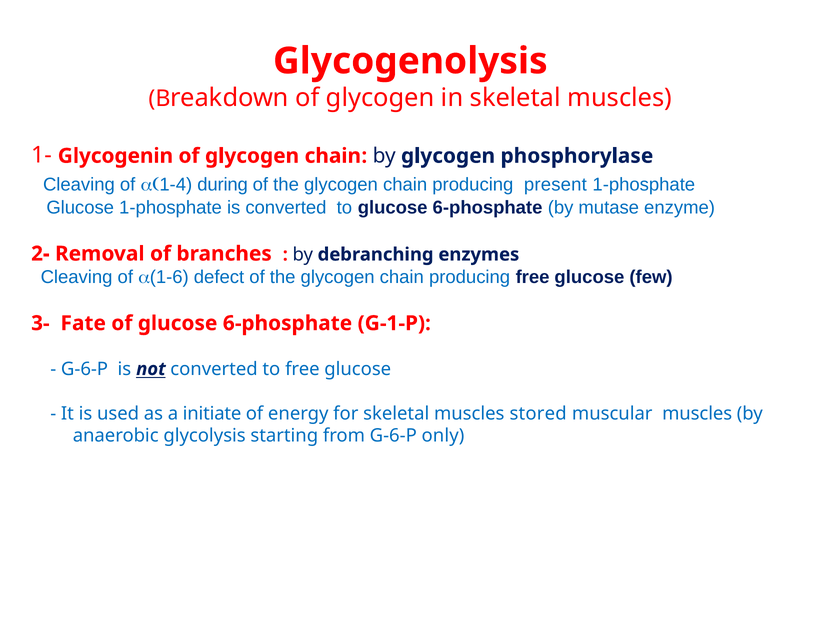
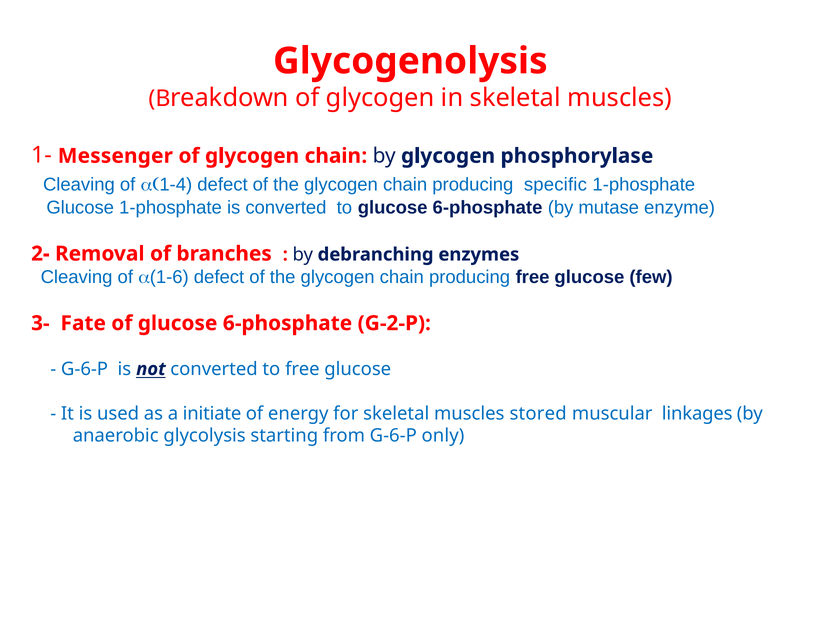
Glycogenin: Glycogenin -> Messenger (115, 156)
a(1-4 during: during -> defect (222, 184)
present: present -> specific (555, 184)
G-1-P: G-1-P -> G-2-P (394, 323)
muscular muscles: muscles -> linkages (697, 413)
